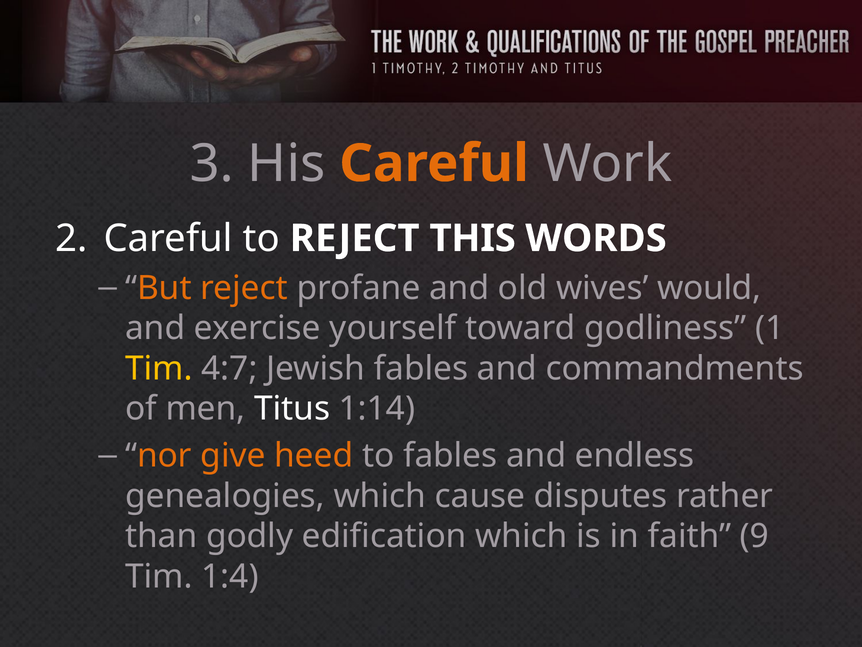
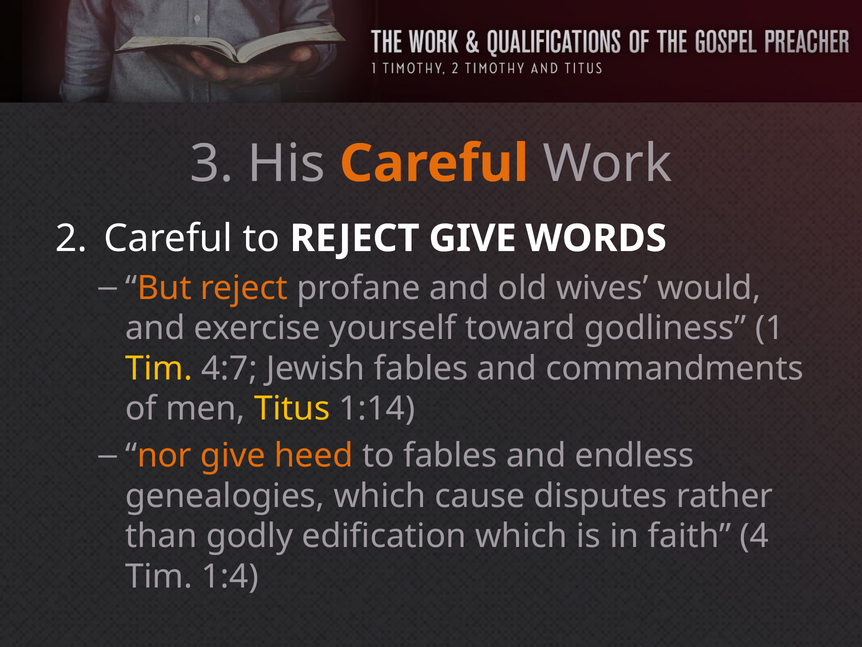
REJECT THIS: THIS -> GIVE (473, 238)
Titus colour: white -> yellow (292, 409)
9: 9 -> 4 (754, 536)
